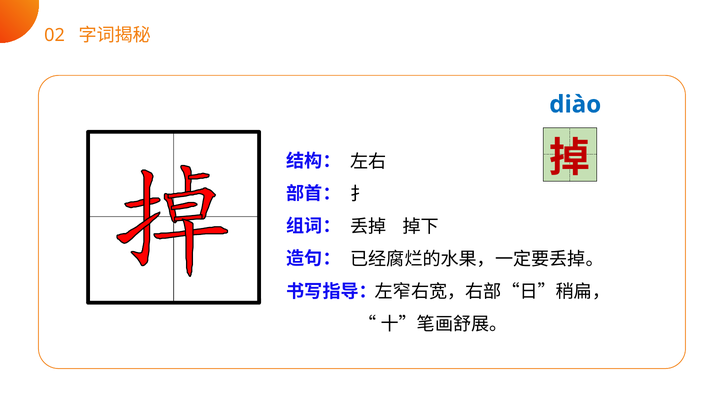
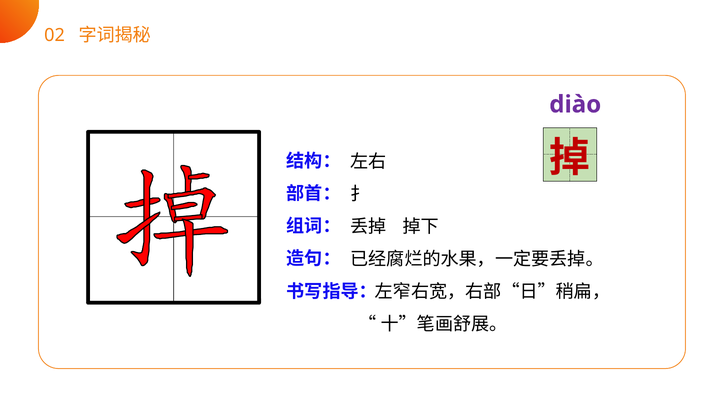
diào colour: blue -> purple (575, 105)
